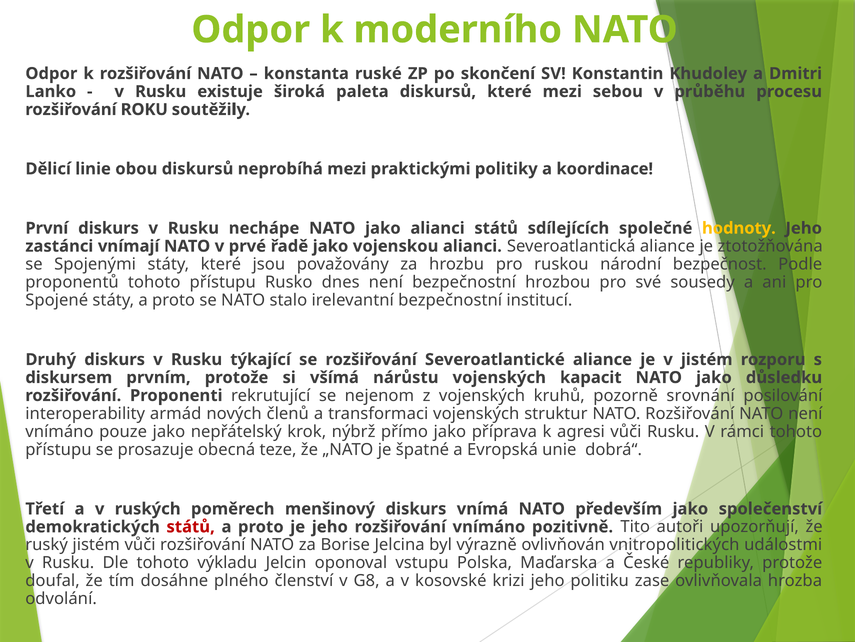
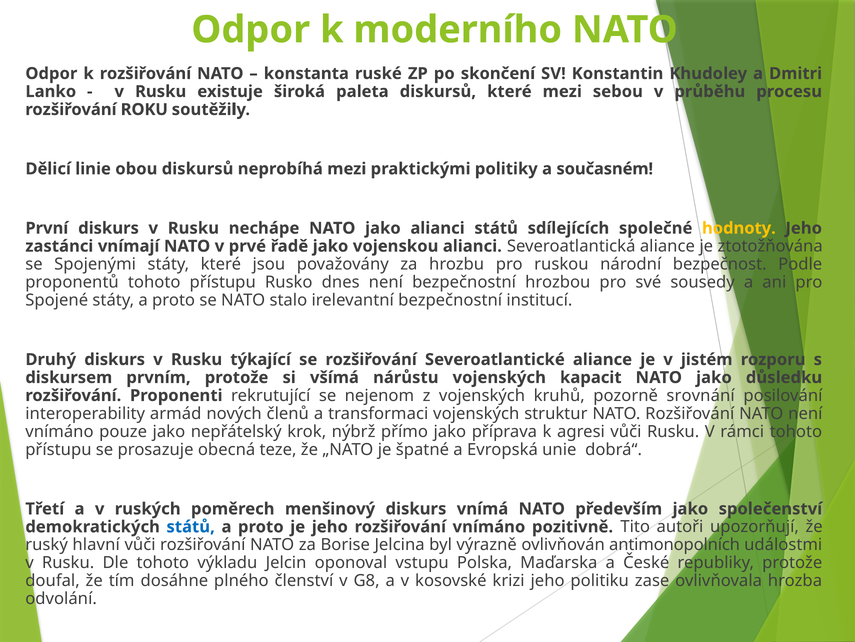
koordinace: koordinace -> současném (605, 169)
států colour: red -> blue (191, 526)
ruský jistém: jistém -> hlavní (96, 544)
vnitropolitických: vnitropolitických -> antimonopolních (675, 544)
